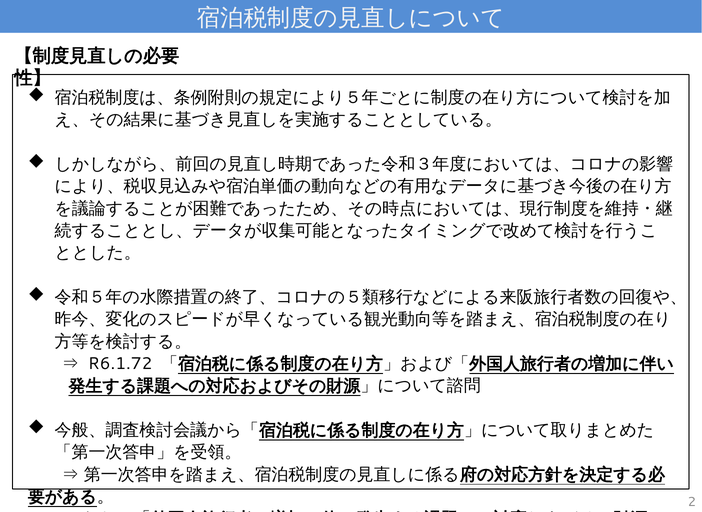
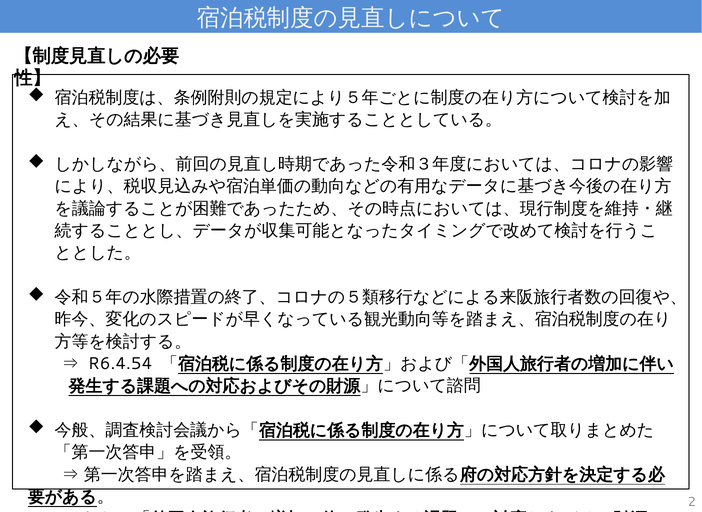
R6.1.72: R6.1.72 -> R6.4.54 (120, 363)
